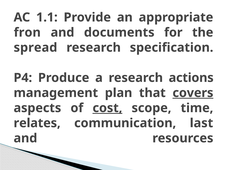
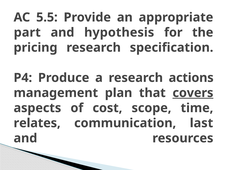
1.1: 1.1 -> 5.5 (47, 17)
fron: fron -> part (27, 32)
documents: documents -> hypothesis (119, 32)
spread: spread -> pricing (36, 48)
cost underline: present -> none (107, 108)
